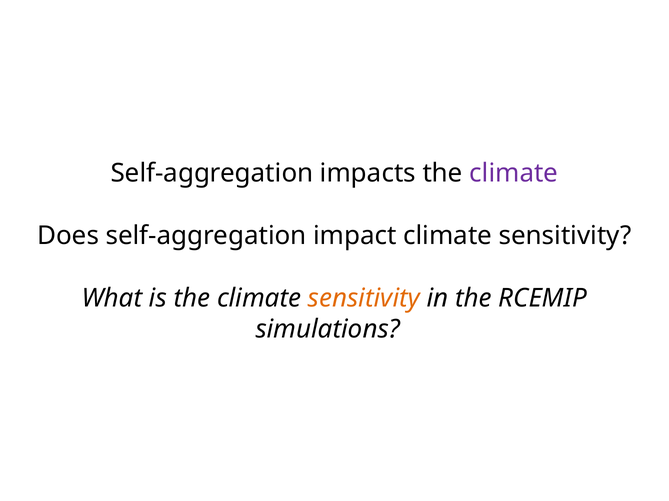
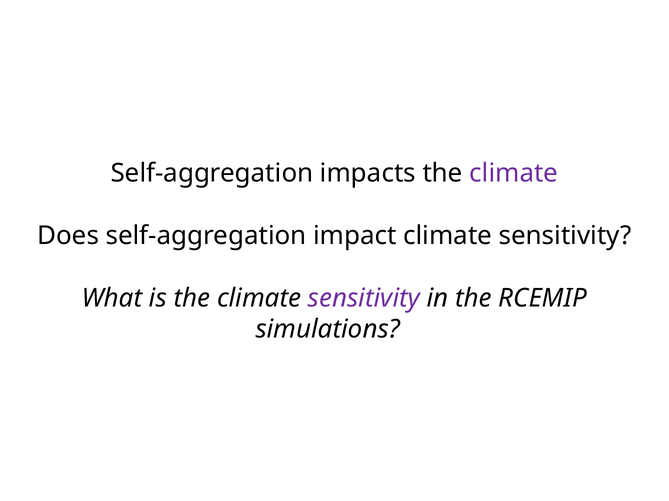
sensitivity colour: orange -> purple (364, 299)
